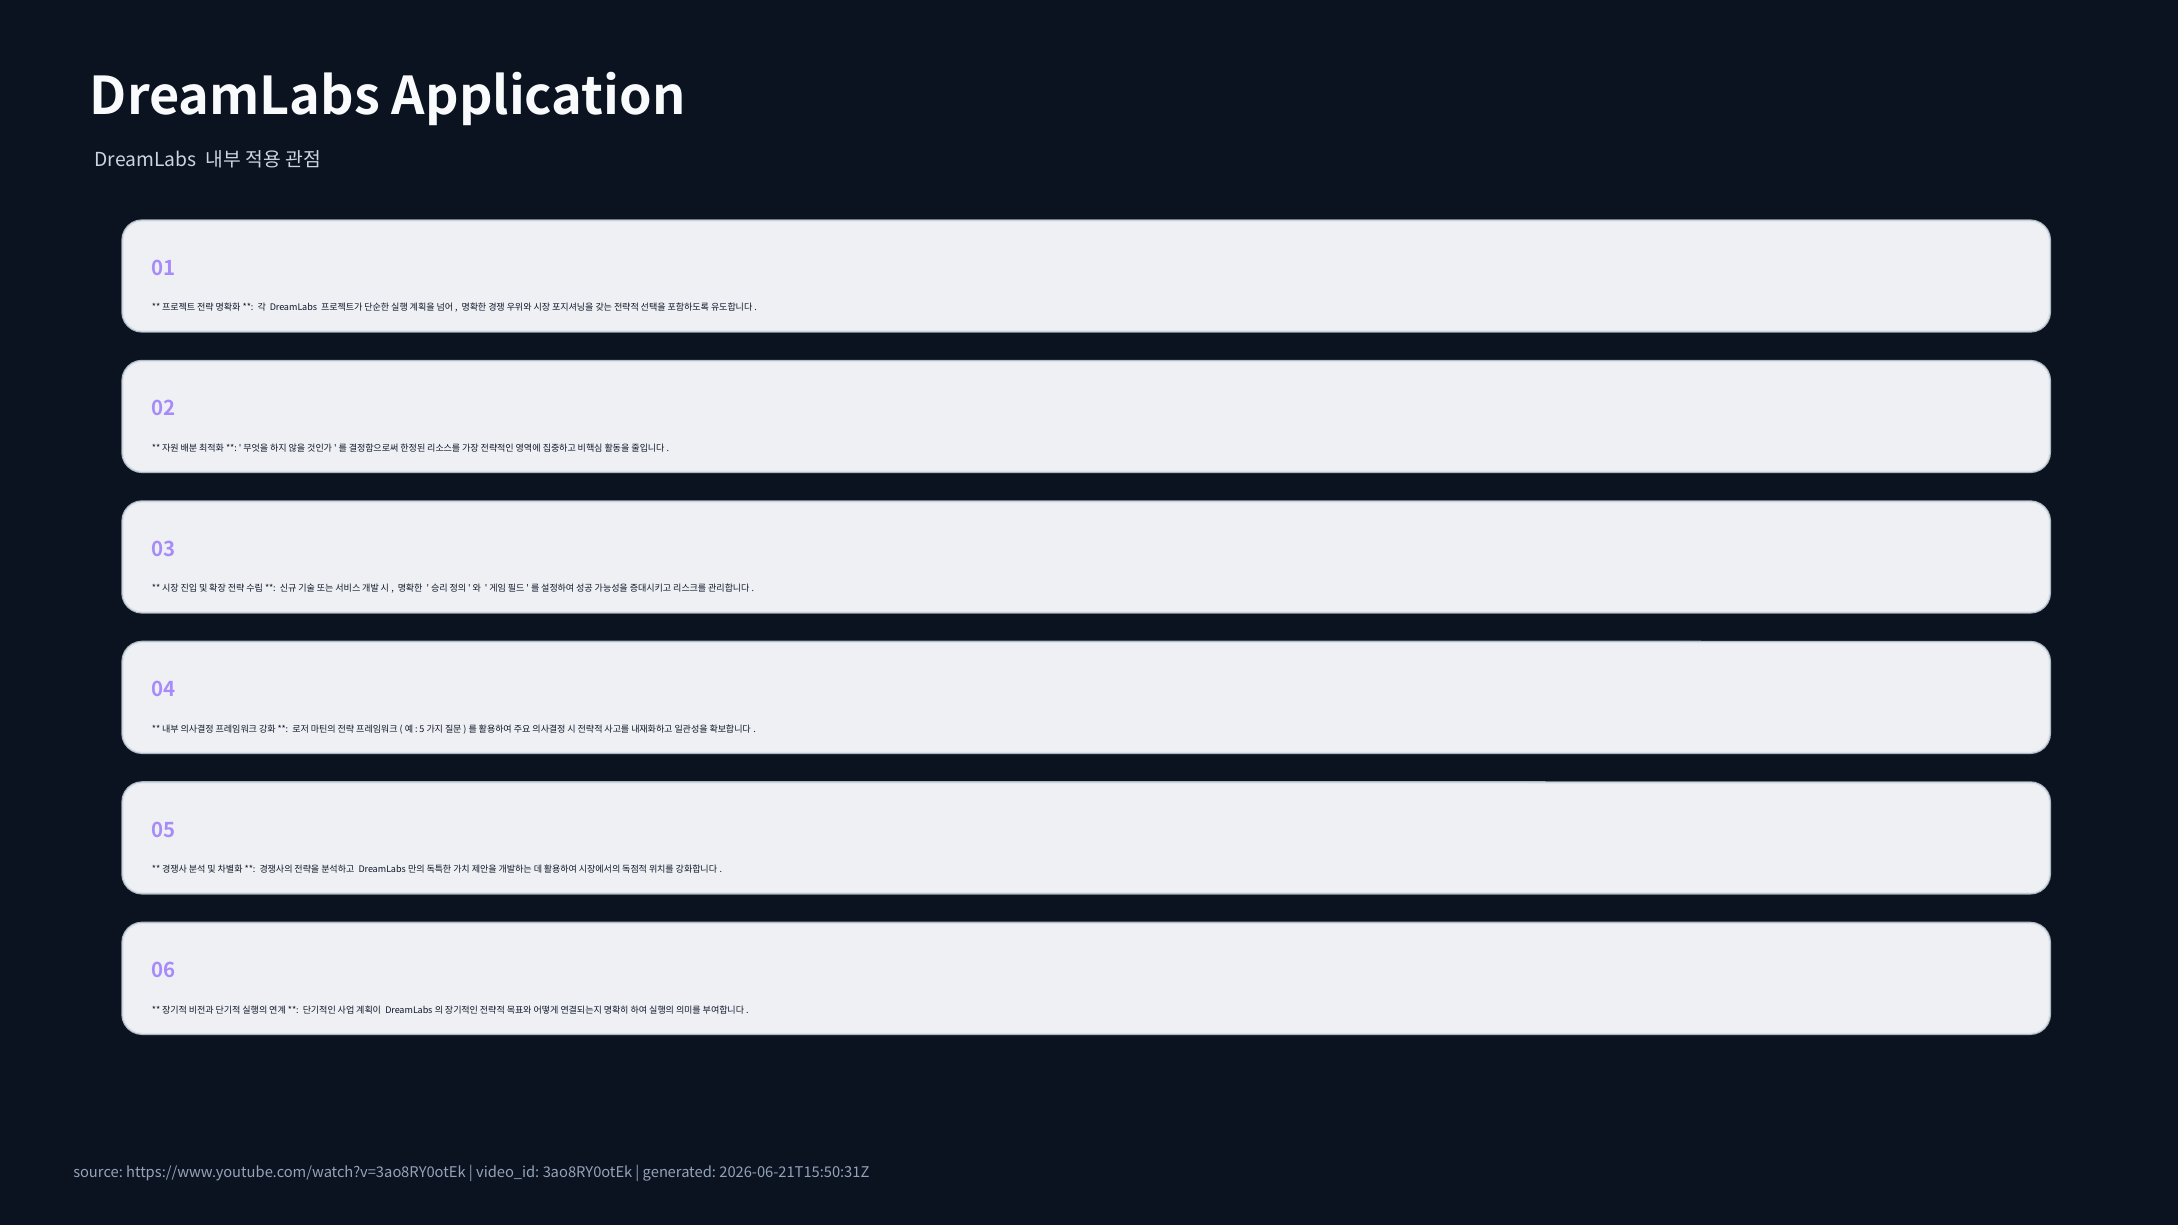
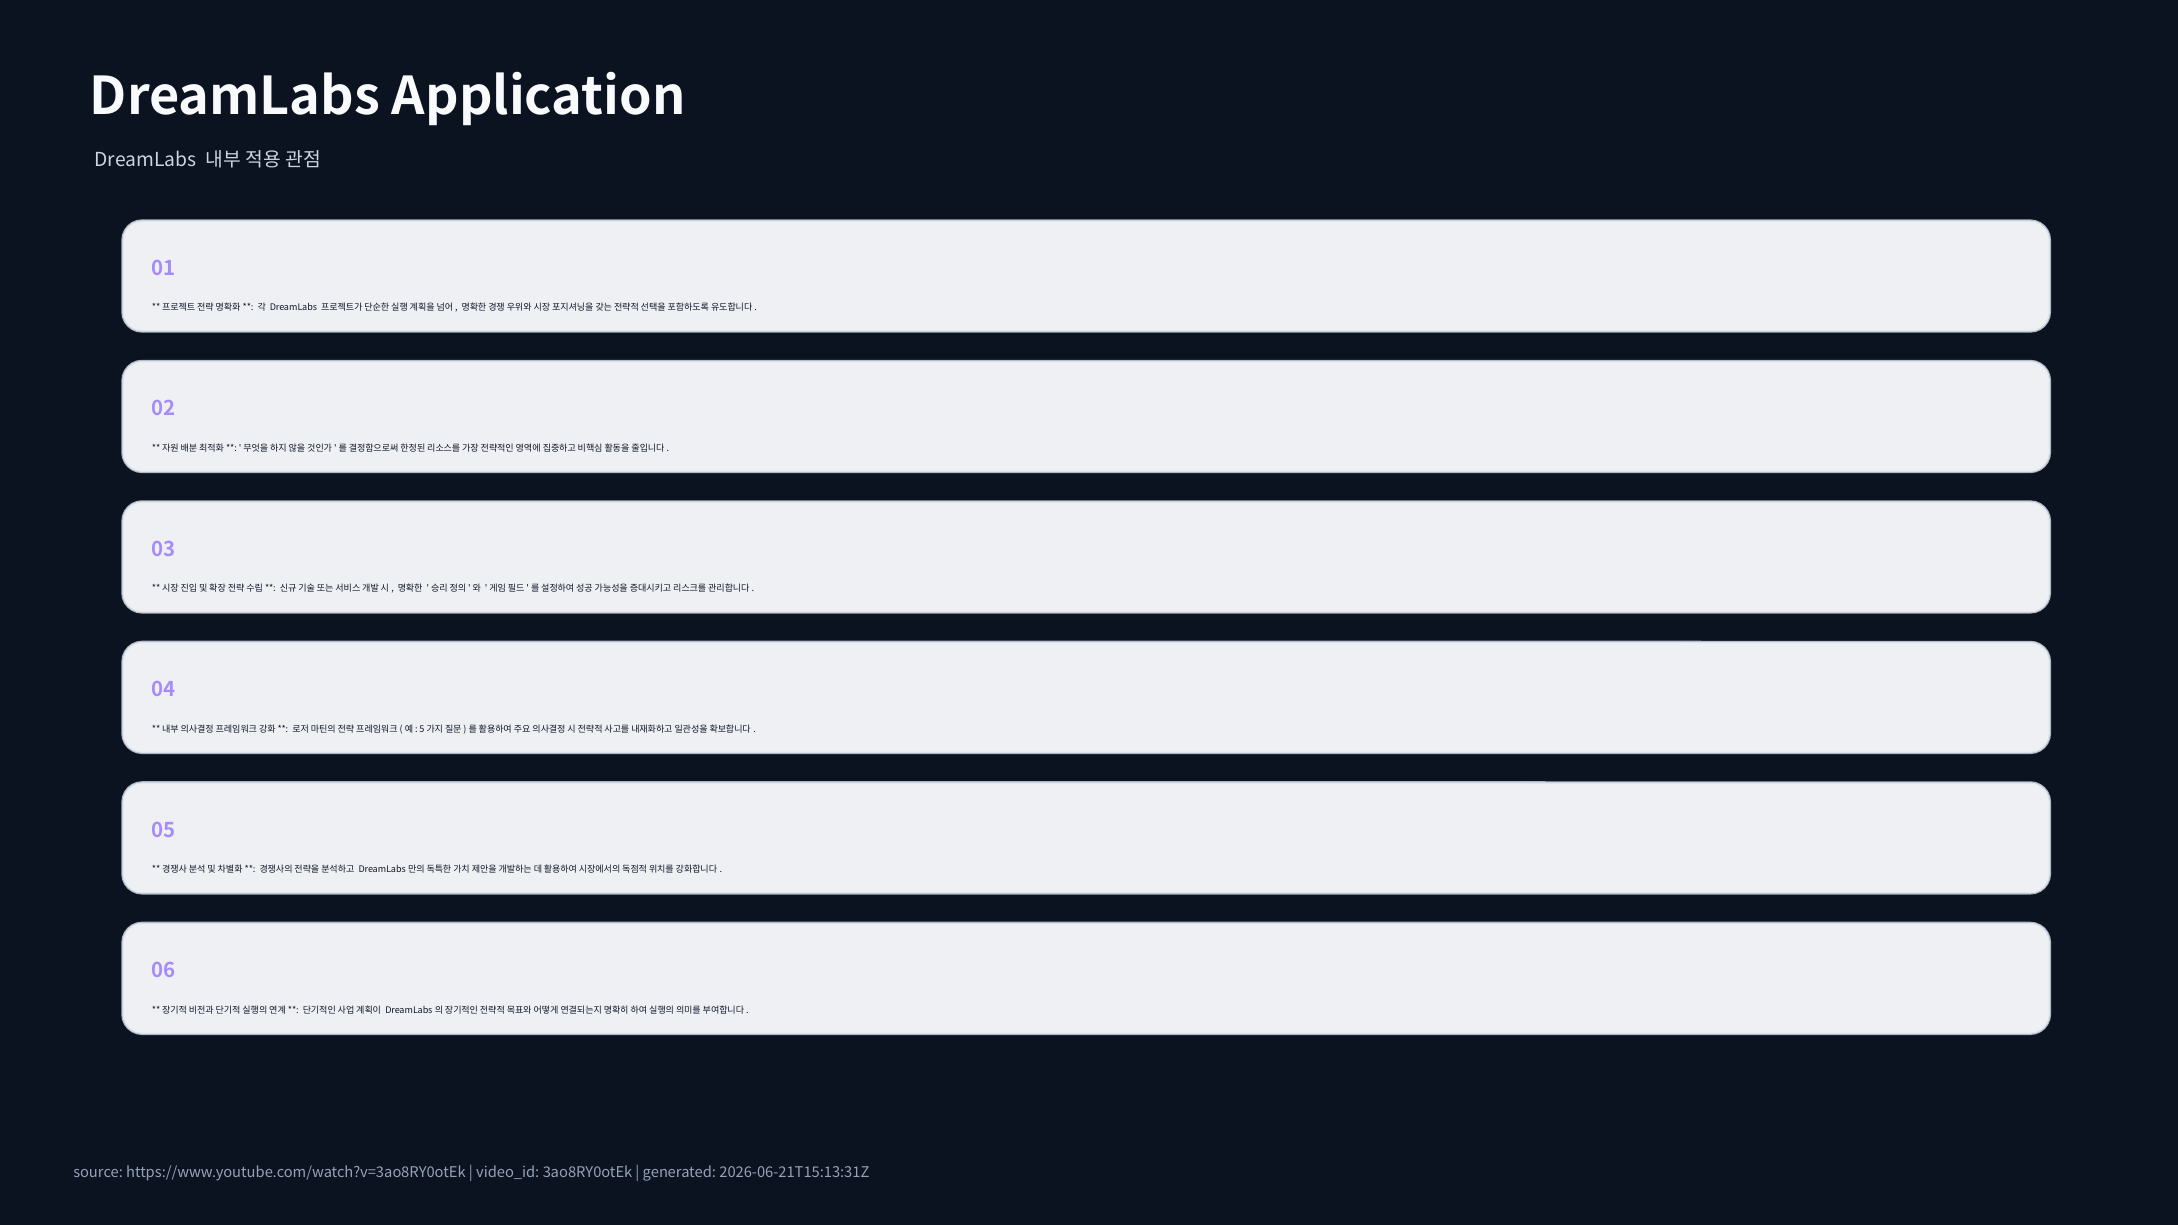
2026-06-21T15:50:31Z: 2026-06-21T15:50:31Z -> 2026-06-21T15:13:31Z (794, 1173)
